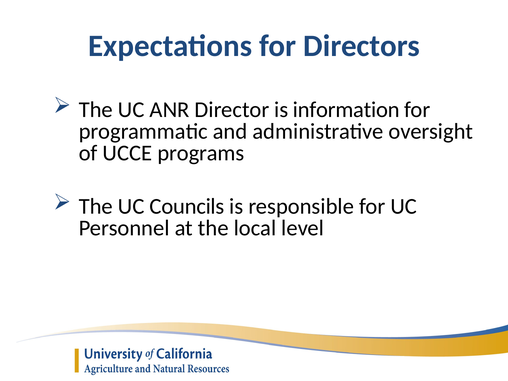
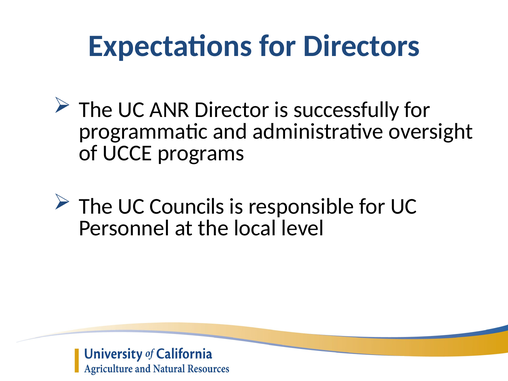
information: information -> successfully (346, 110)
